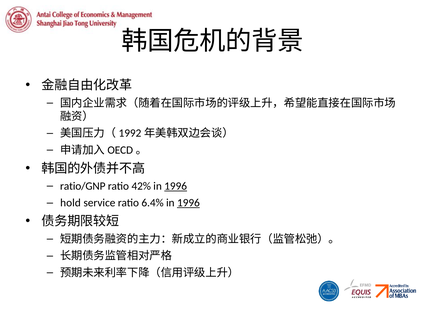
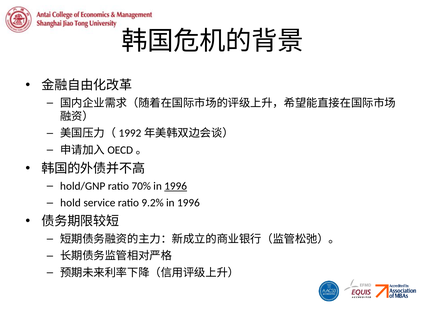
ratio/GNP: ratio/GNP -> hold/GNP (83, 186)
42%: 42% -> 70% (141, 186)
6.4%: 6.4% -> 9.2% (153, 203)
1996 underline: present -> none (188, 203)
